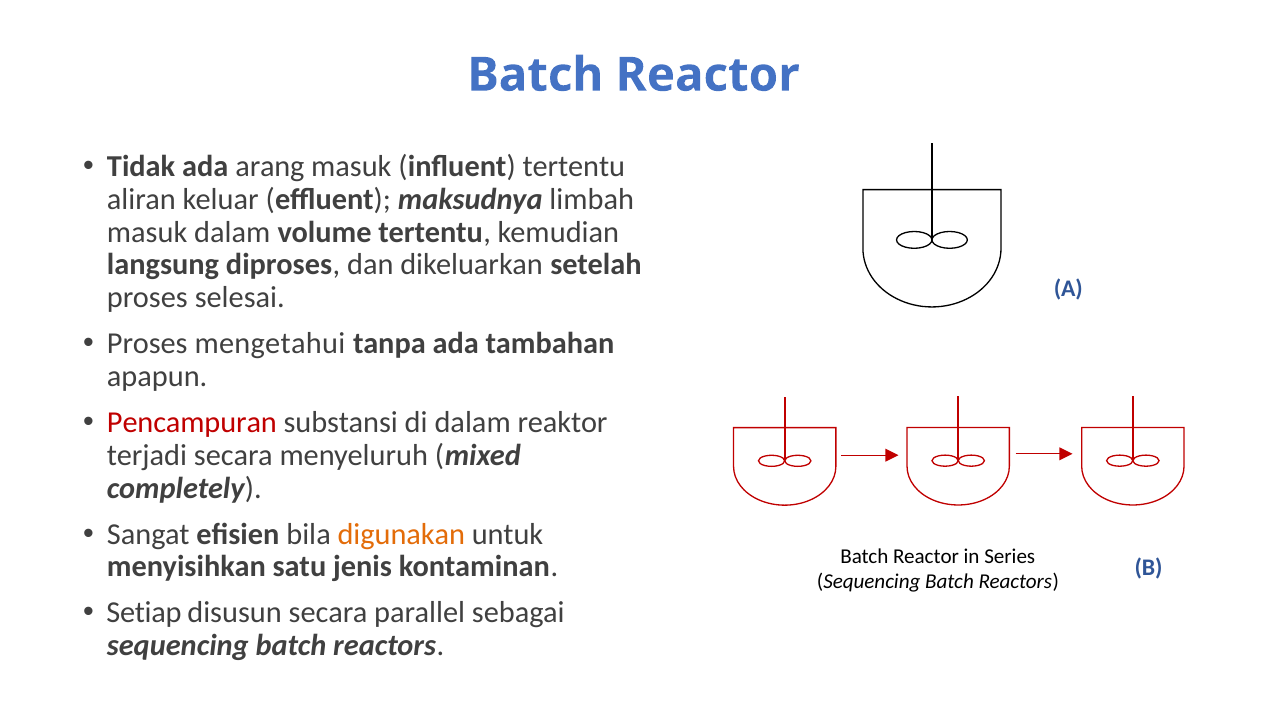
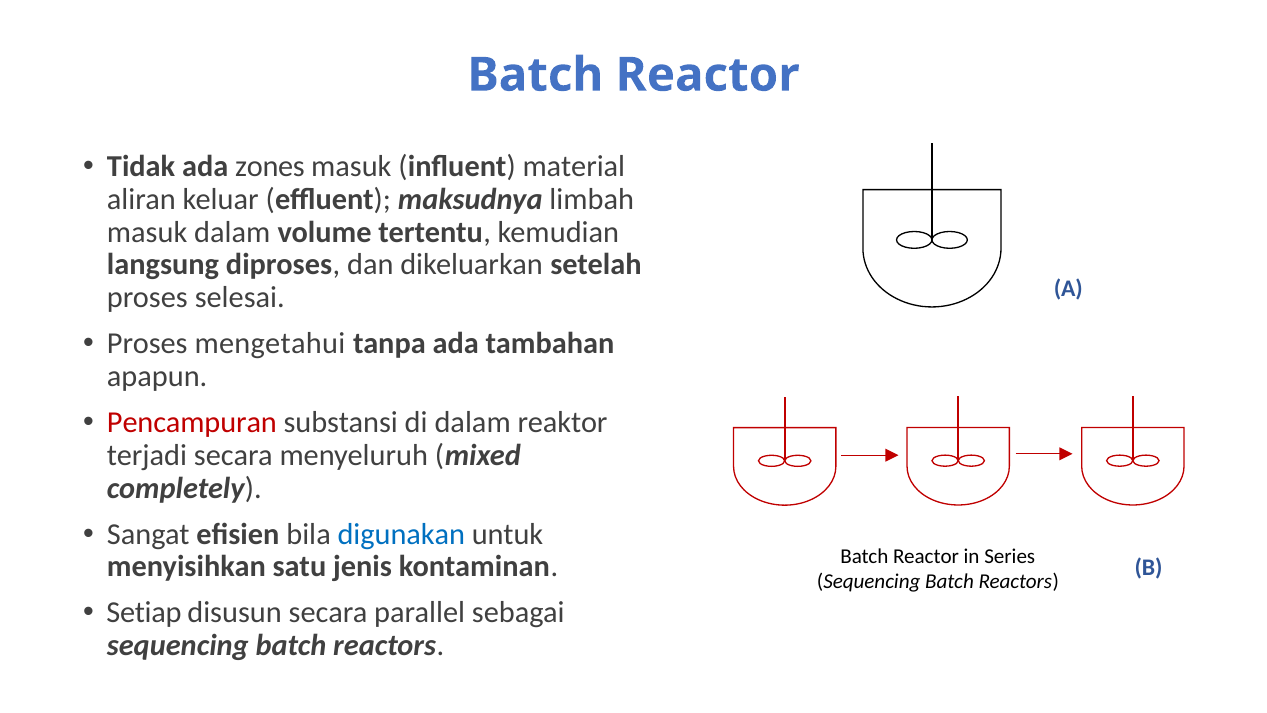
arang: arang -> zones (270, 166)
influent tertentu: tertentu -> material (574, 166)
digunakan colour: orange -> blue (401, 534)
